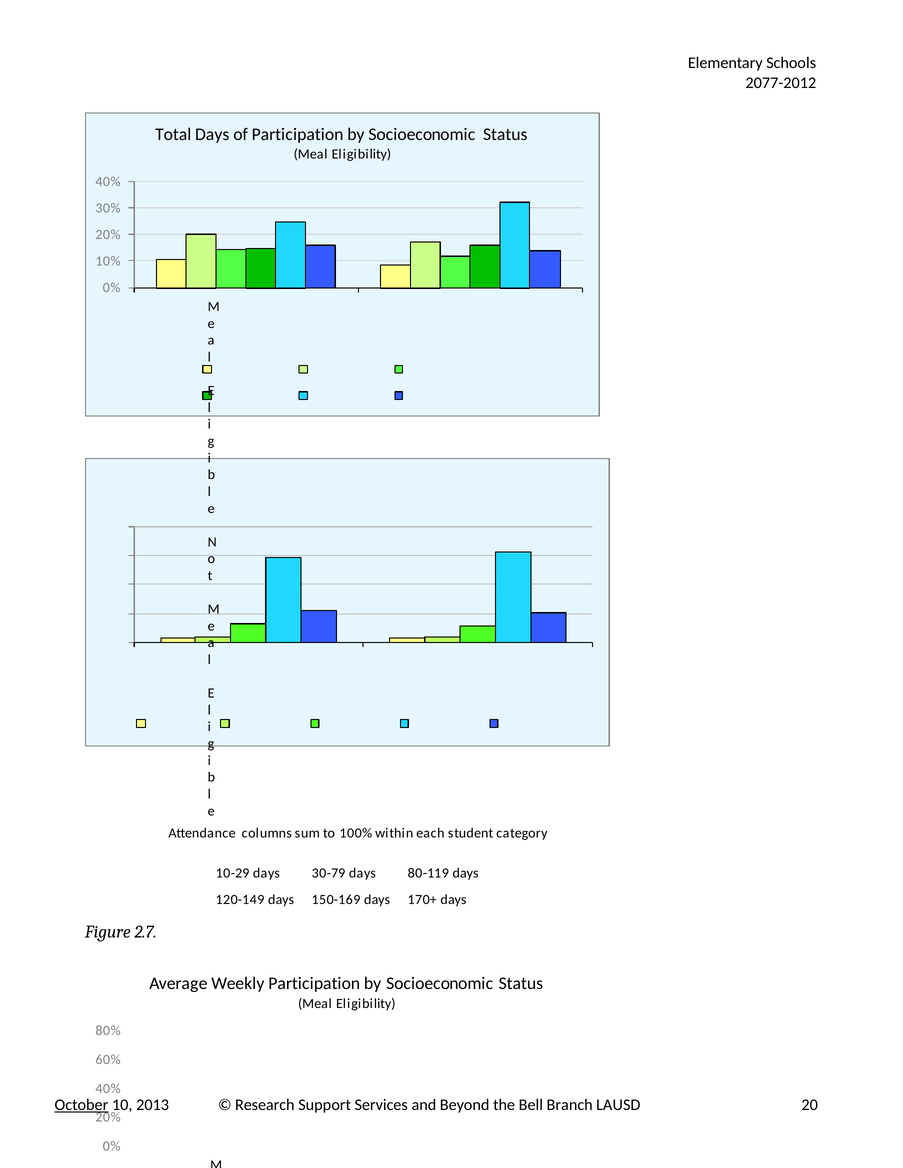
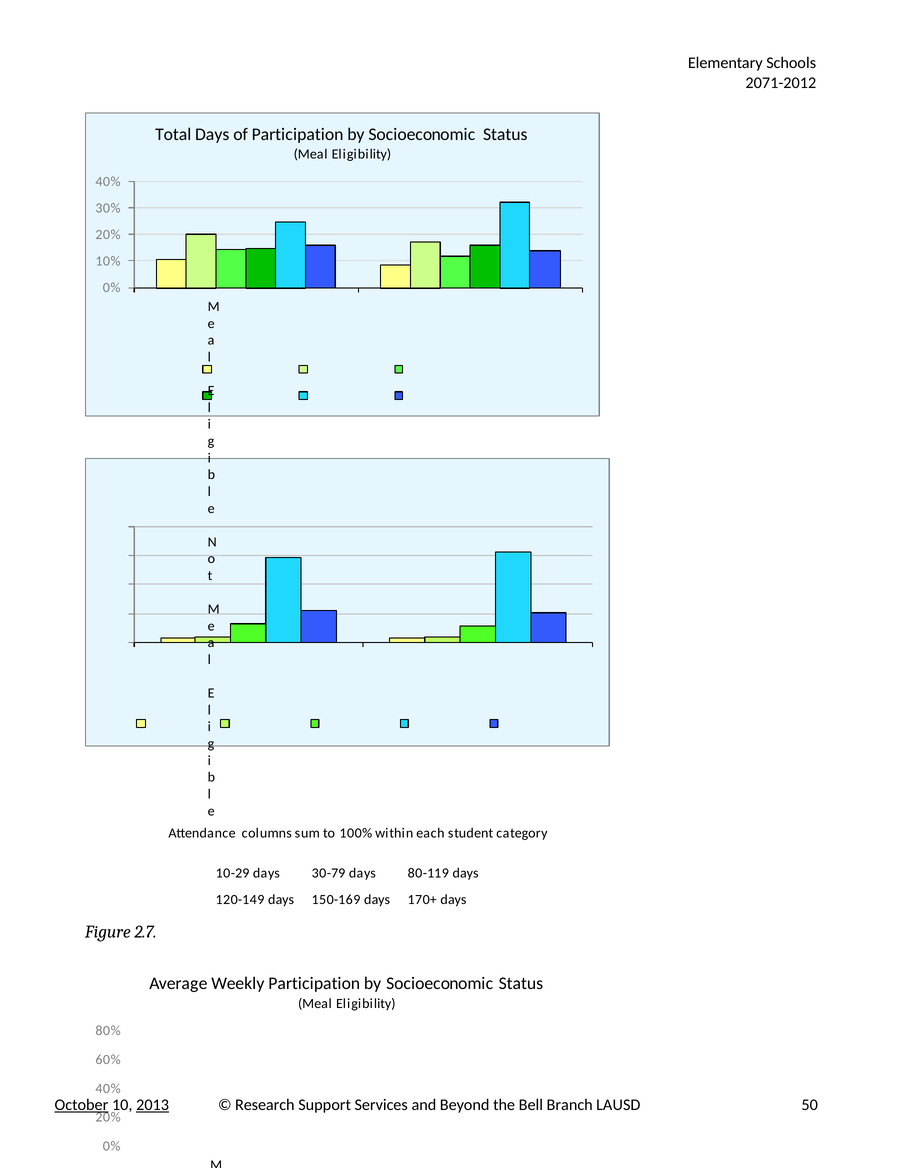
2077-2012: 2077-2012 -> 2071-2012 (781, 83)
2013 underline: none -> present (153, 1106)
20: 20 -> 50 (810, 1106)
